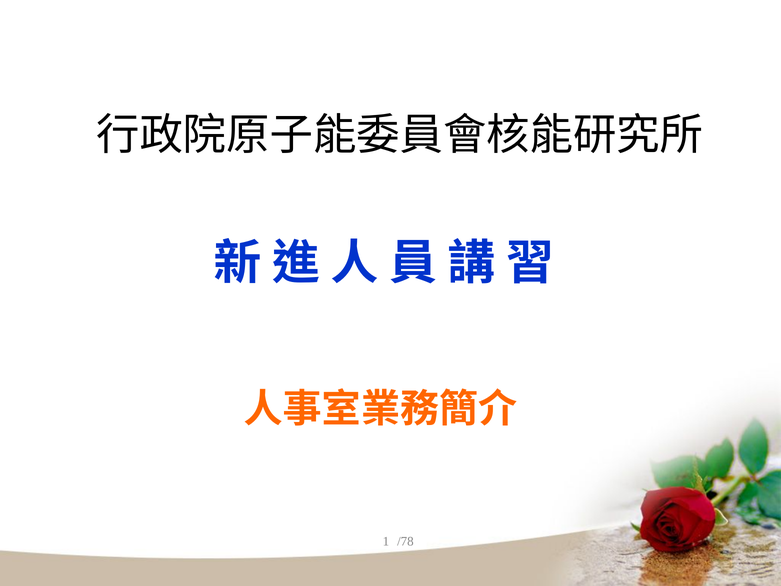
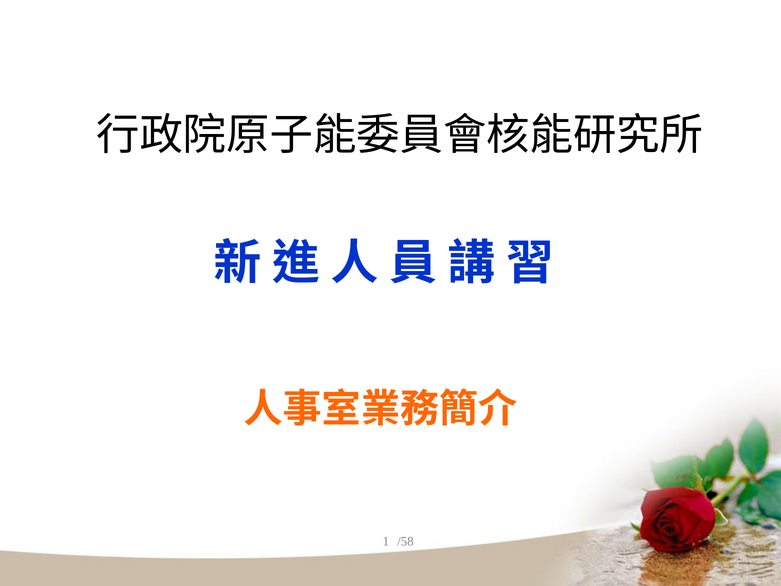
/78: /78 -> /58 (405, 541)
